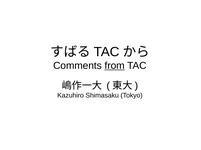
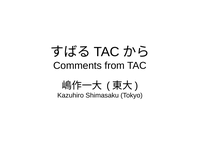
from underline: present -> none (115, 66)
